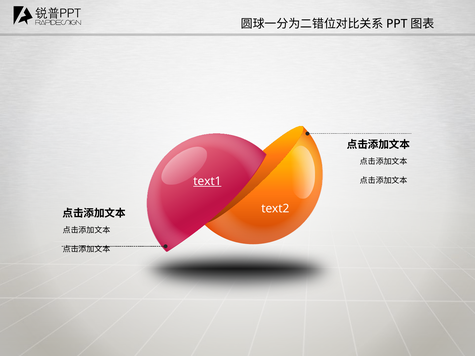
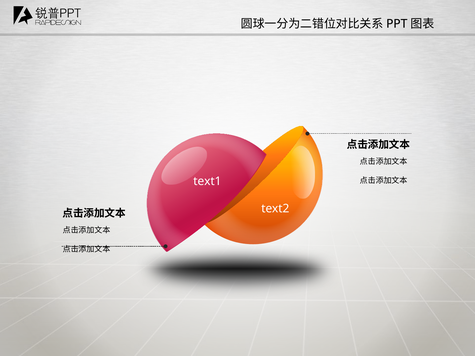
text1 underline: present -> none (207, 181)
